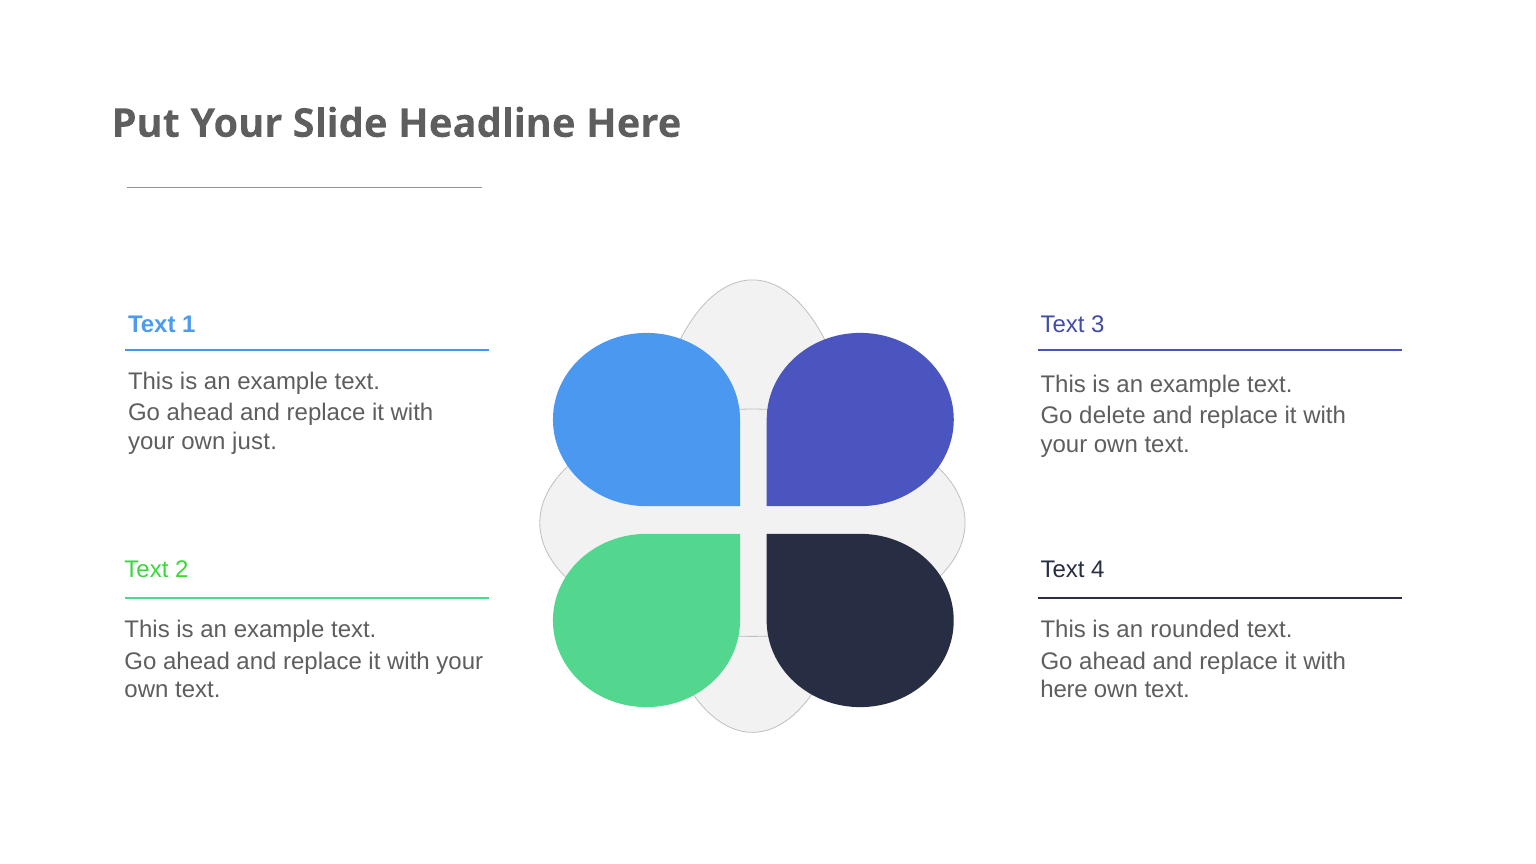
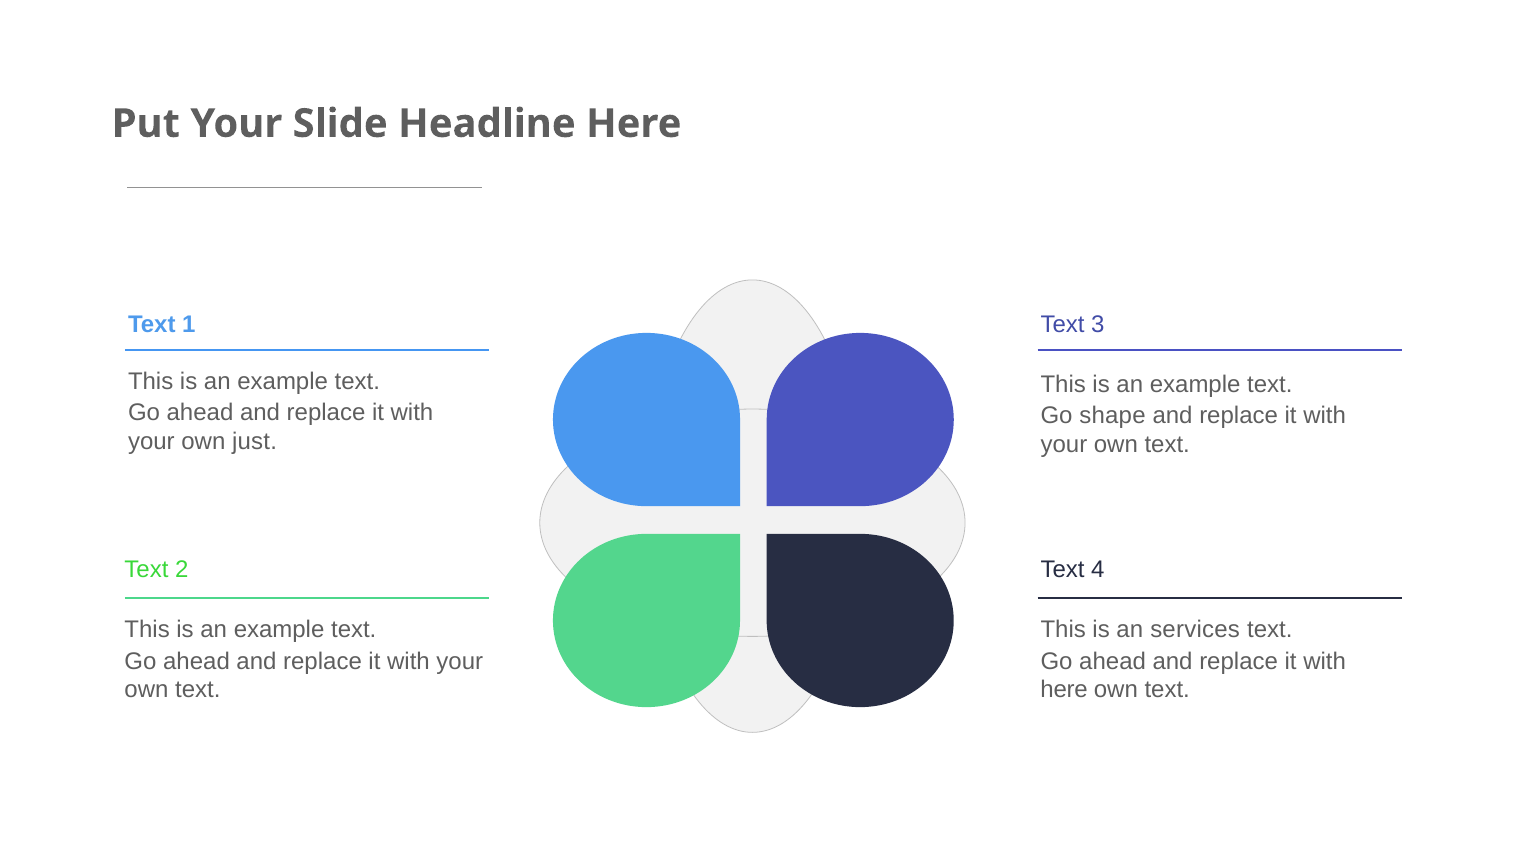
delete: delete -> shape (1112, 415)
rounded: rounded -> services (1195, 630)
